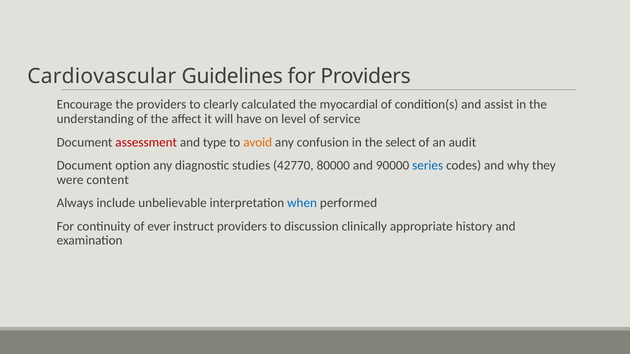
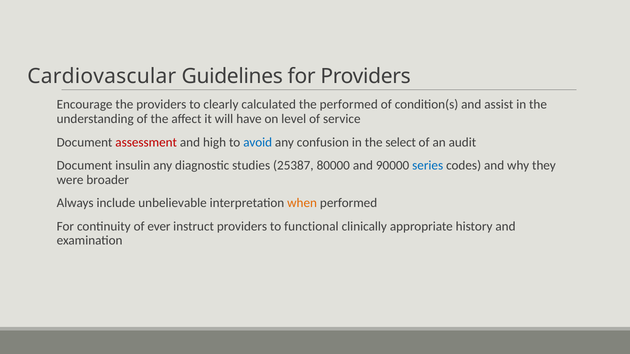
the myocardial: myocardial -> performed (349, 105)
type: type -> high (215, 142)
avoid colour: orange -> blue (258, 142)
option: option -> insulin (133, 166)
42770: 42770 -> 25387 (293, 166)
content: content -> broader (108, 180)
when colour: blue -> orange (302, 203)
discussion: discussion -> functional (311, 227)
